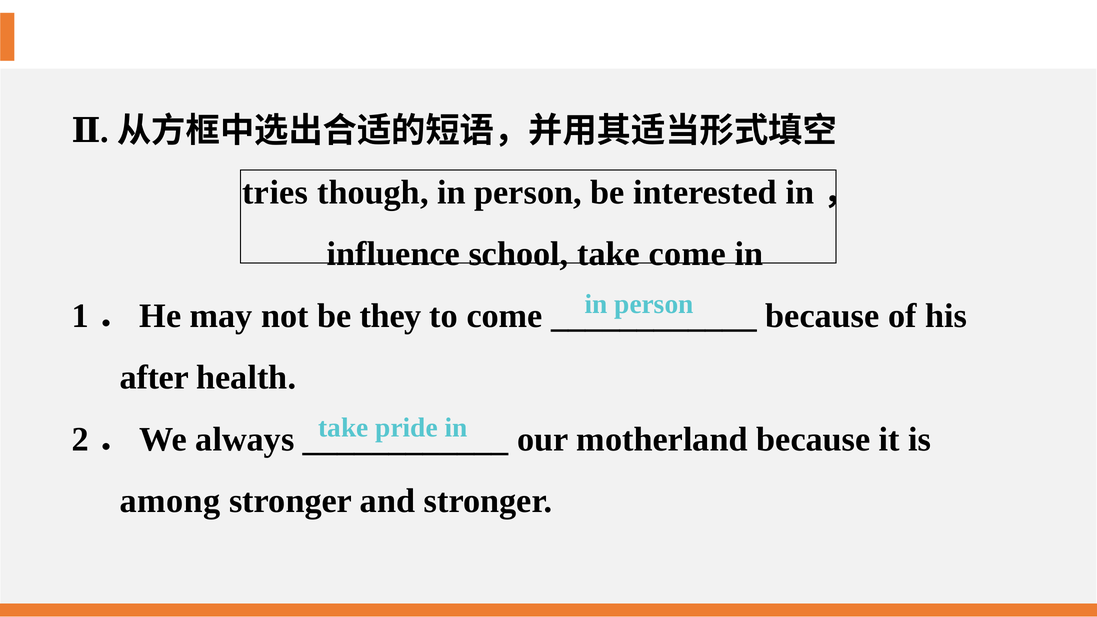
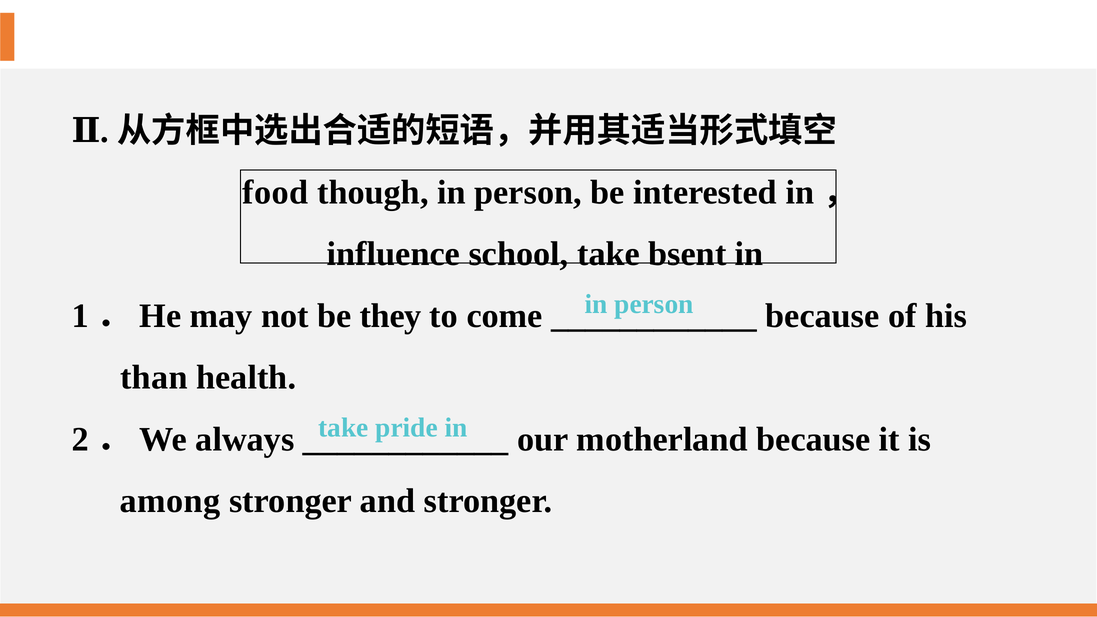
tries: tries -> food (275, 192)
take come: come -> bsent (687, 254)
after: after -> than (154, 378)
